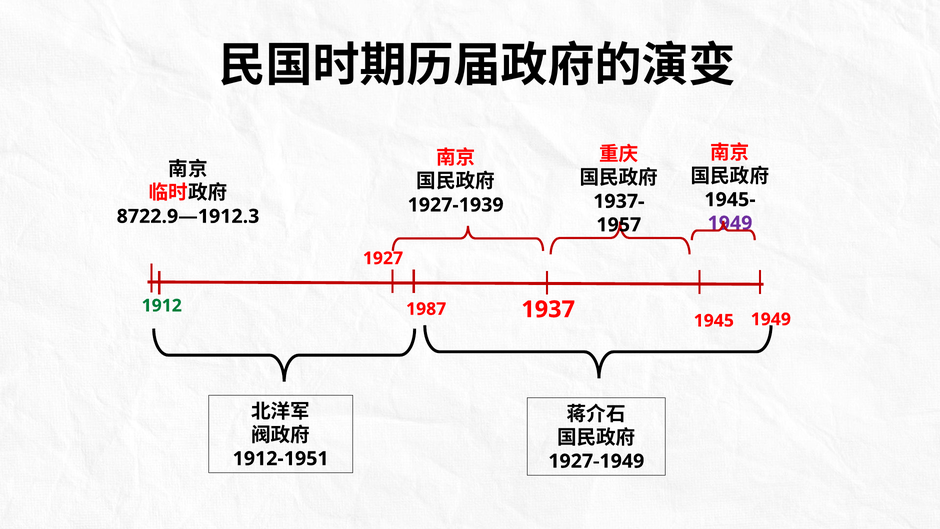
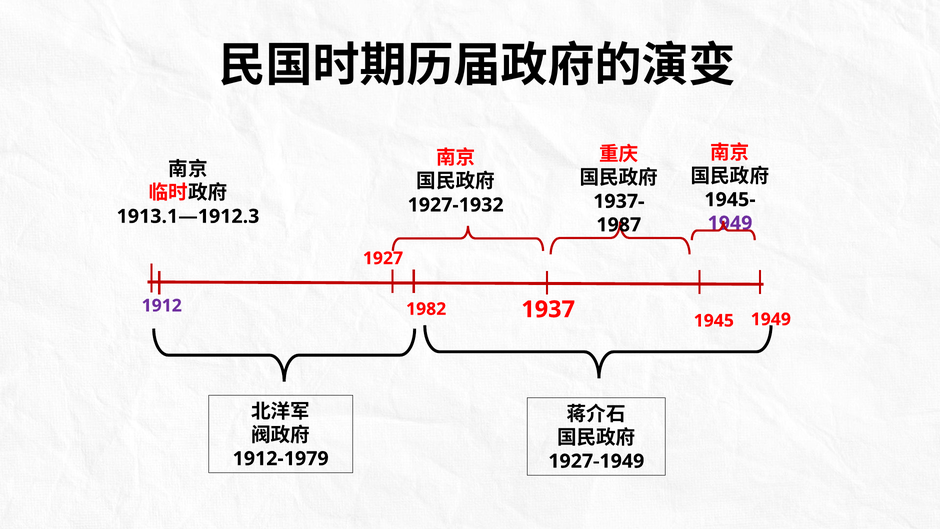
1927-1939: 1927-1939 -> 1927-1932 (456, 205)
8722.9—1912.3: 8722.9—1912.3 -> 1913.1—1912.3 (188, 216)
1957: 1957 -> 1987 (619, 225)
1912 colour: green -> purple (162, 305)
1987: 1987 -> 1982 (426, 309)
1912-1951: 1912-1951 -> 1912-1979 (281, 458)
